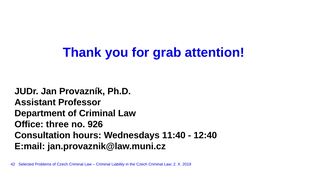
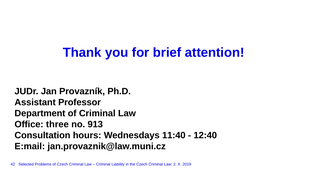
grab: grab -> brief (167, 52)
926: 926 -> 913 (95, 124)
